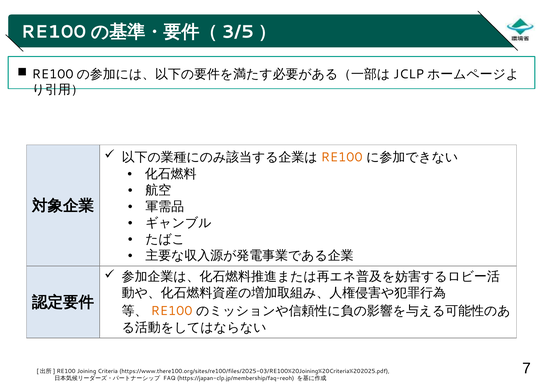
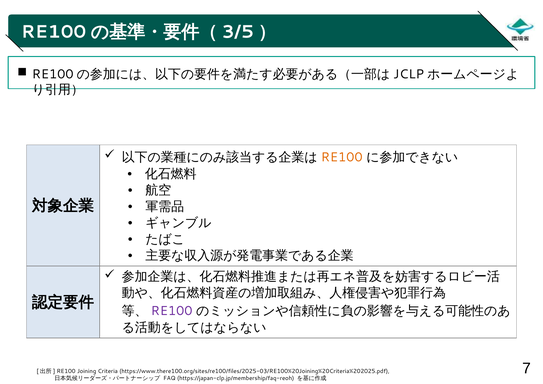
RE100 colour: orange -> purple (172, 311)
